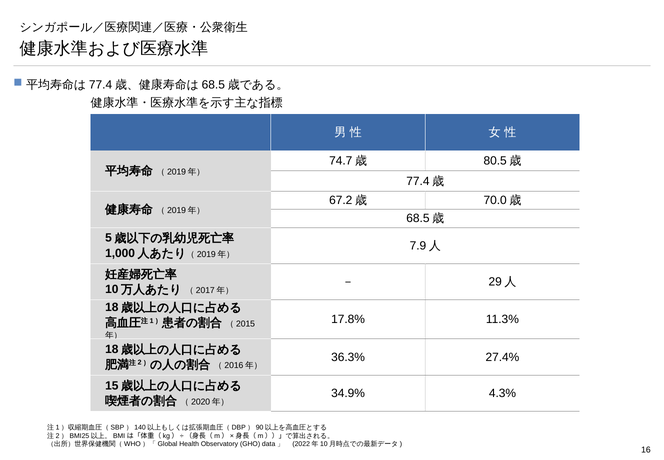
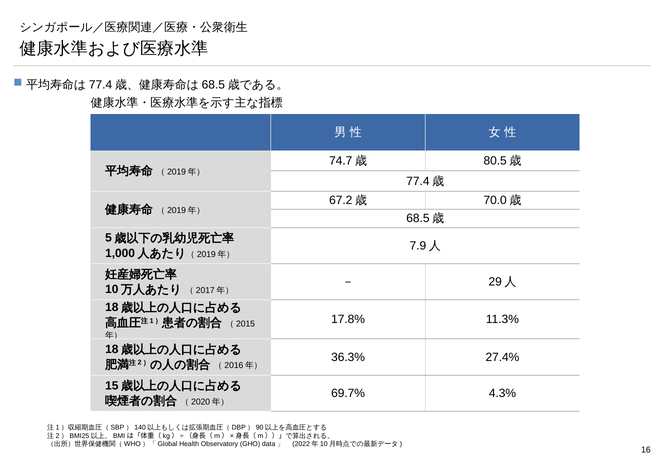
34.9%: 34.9% -> 69.7% (348, 393)
